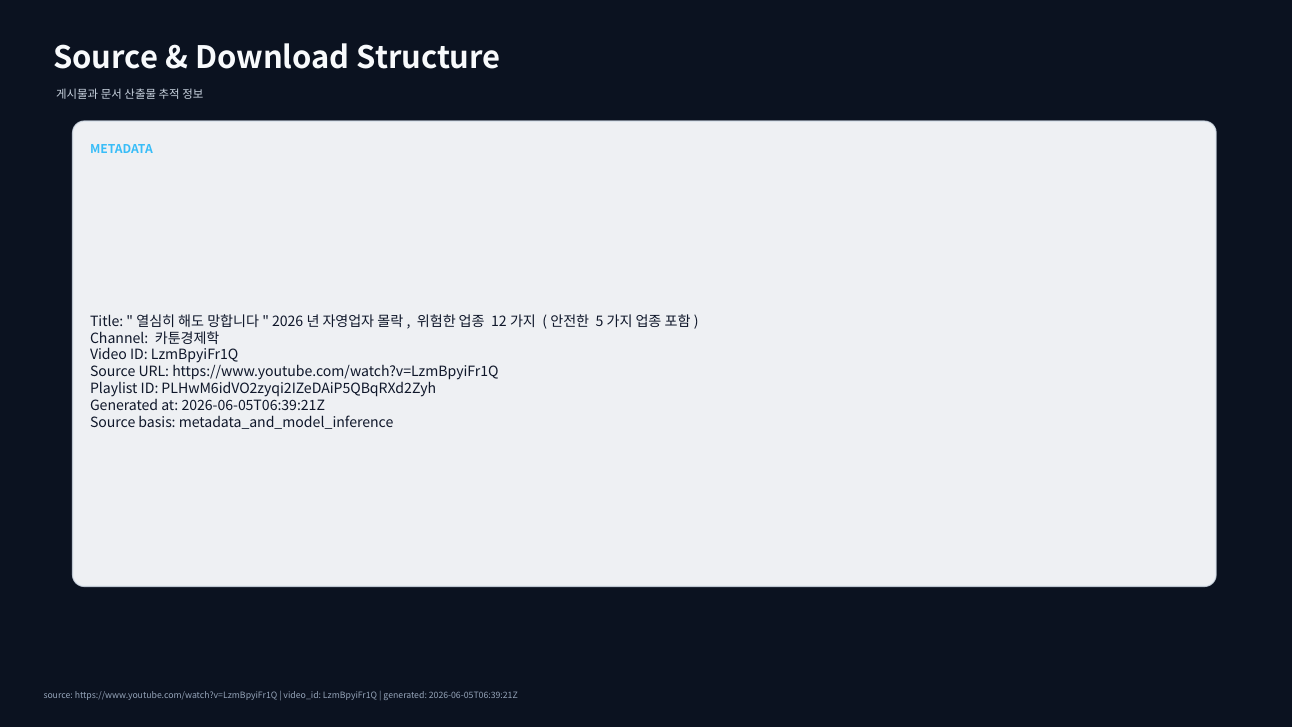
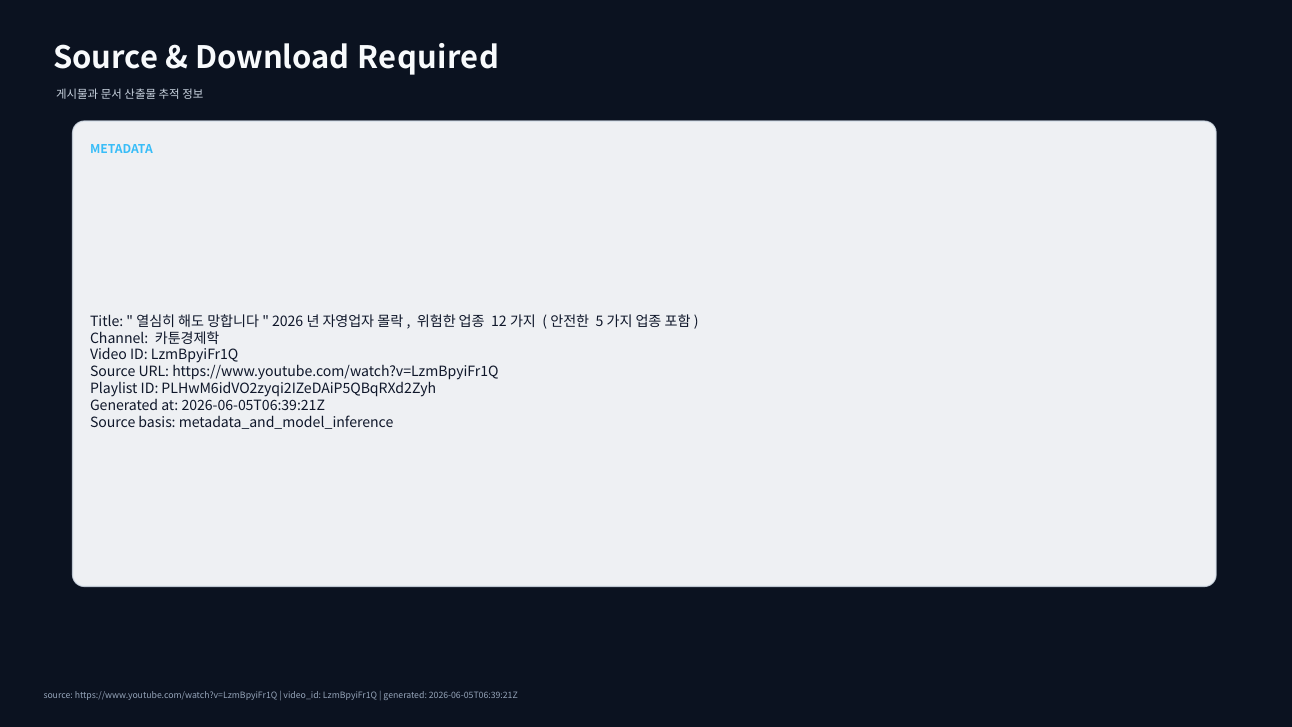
Structure: Structure -> Required (428, 58)
